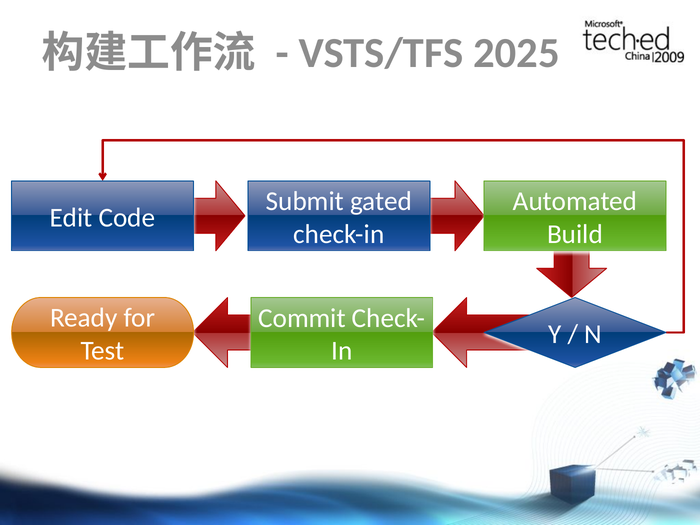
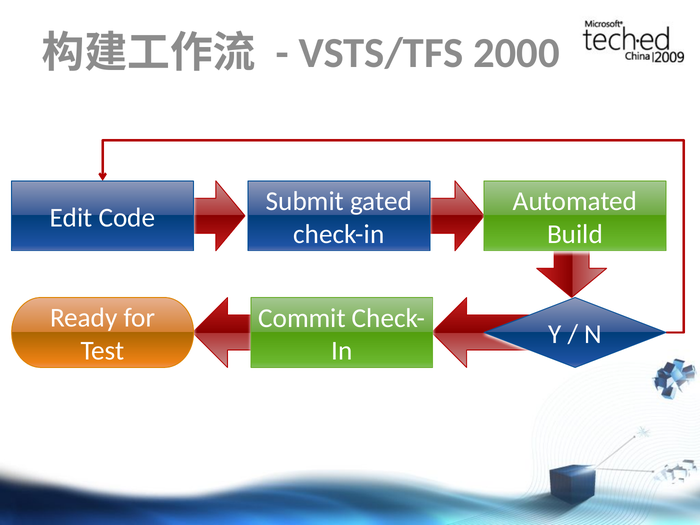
2025: 2025 -> 2000 (516, 53)
